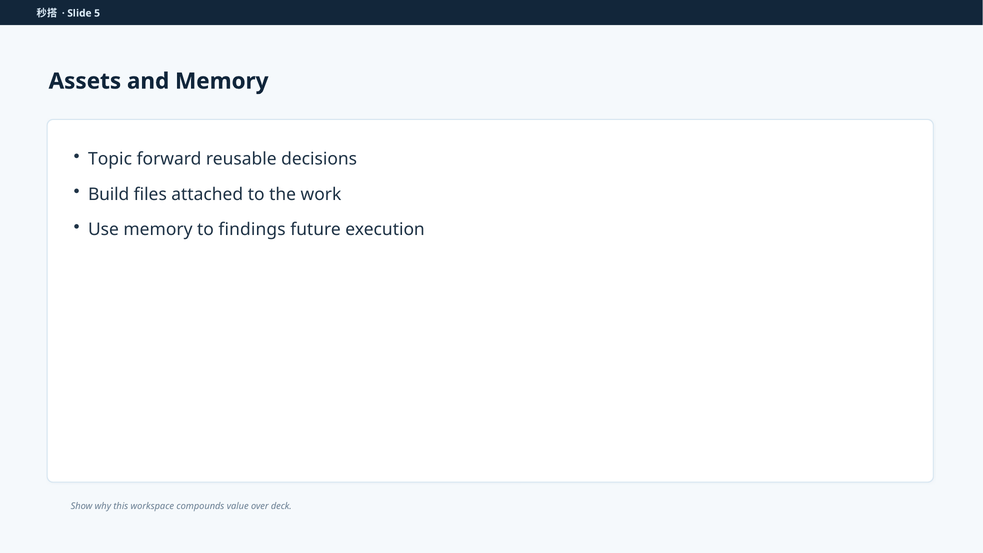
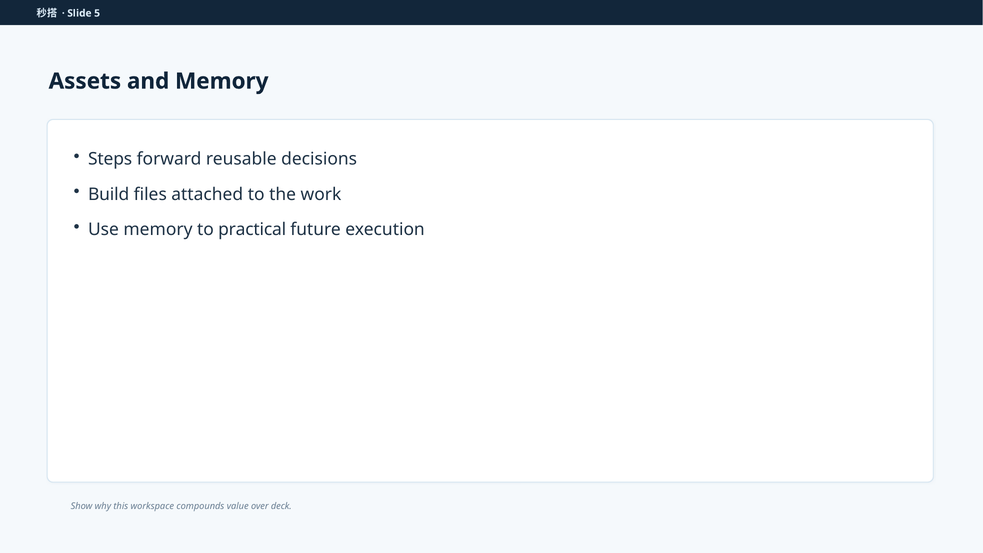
Topic: Topic -> Steps (110, 159)
findings: findings -> practical (252, 230)
